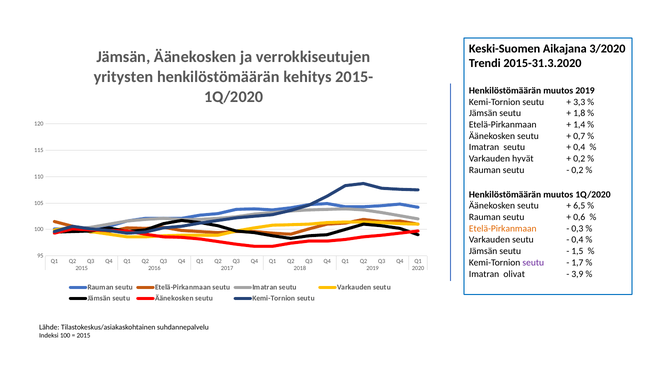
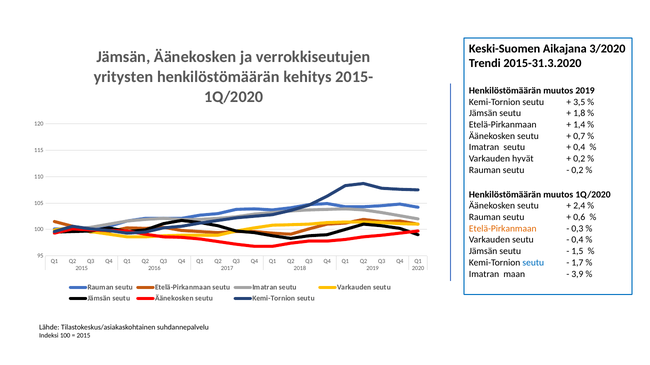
3,3: 3,3 -> 3,5 (579, 102)
6,5: 6,5 -> 2,4 (579, 206)
seutu colour: purple -> blue (533, 263)
olivat: olivat -> maan (514, 274)
